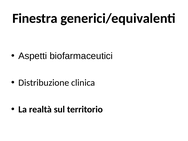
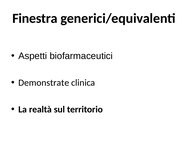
Distribuzione: Distribuzione -> Demonstrate (44, 83)
